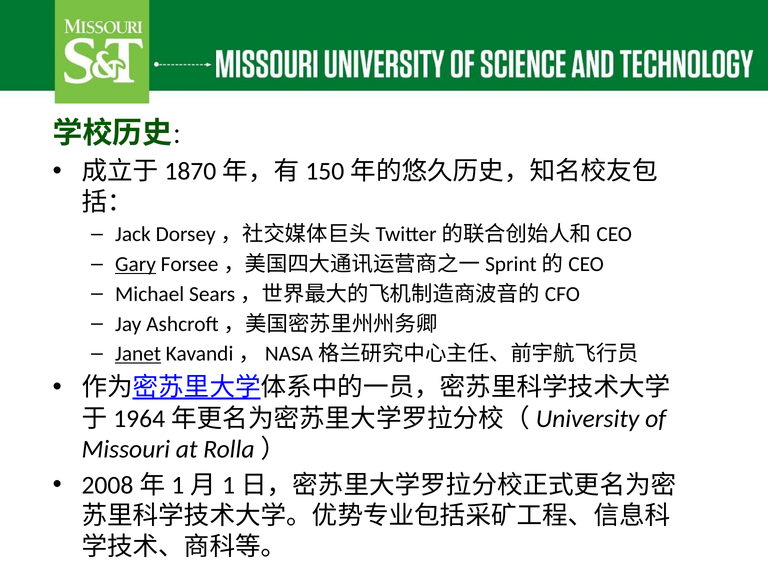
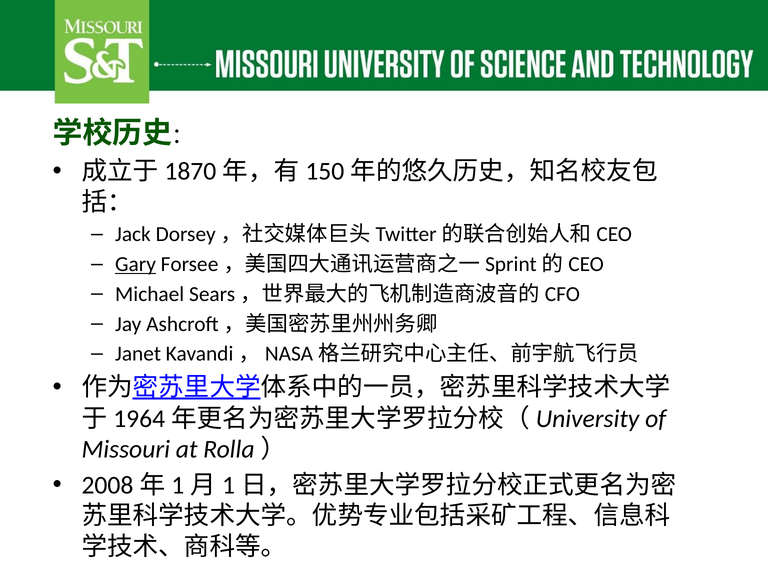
Janet underline: present -> none (138, 354)
